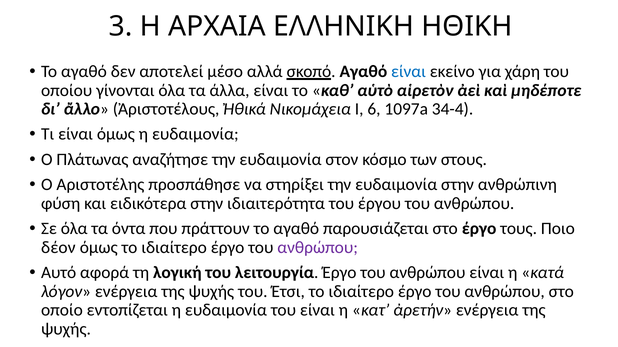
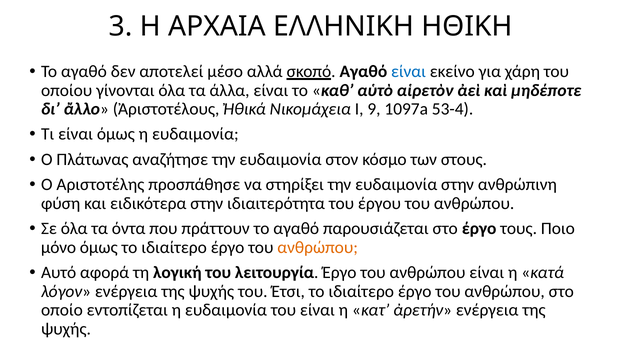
6: 6 -> 9 (374, 109)
34-4: 34-4 -> 53-4 (453, 109)
δέον: δέον -> μόνο (59, 248)
ανθρώπου colour: purple -> orange (318, 248)
